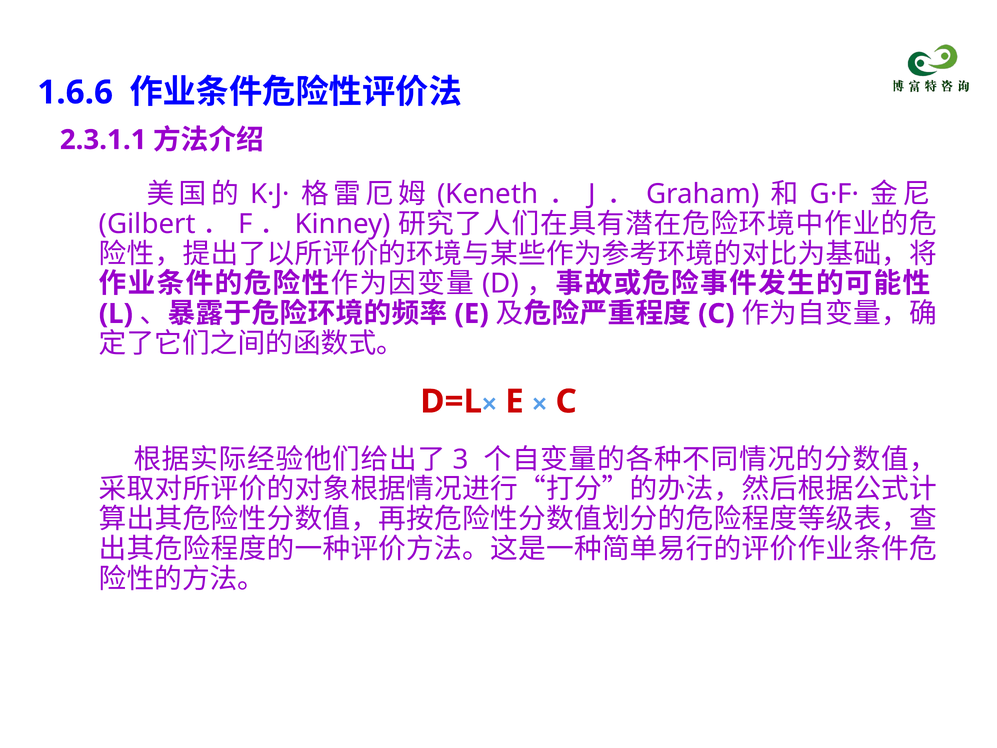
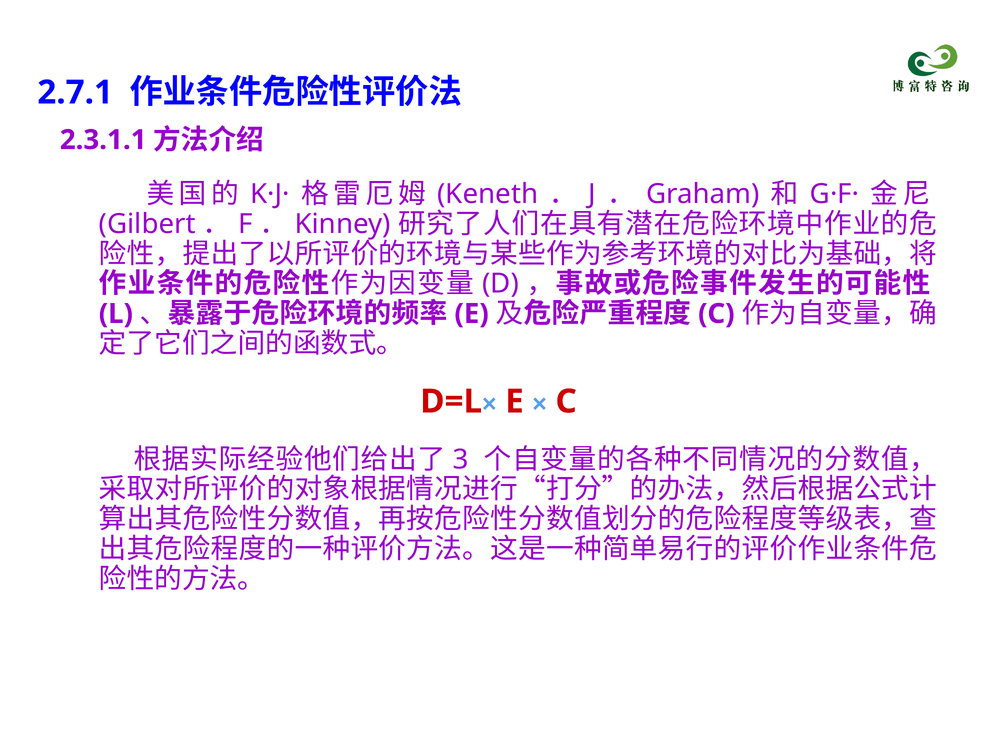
1.6.6: 1.6.6 -> 2.7.1 (75, 92)
